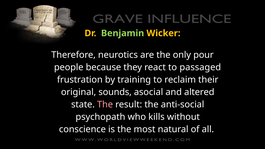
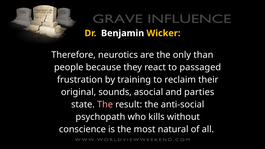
Benjamin colour: light green -> white (123, 33)
pour: pour -> than (203, 55)
altered: altered -> parties (199, 92)
